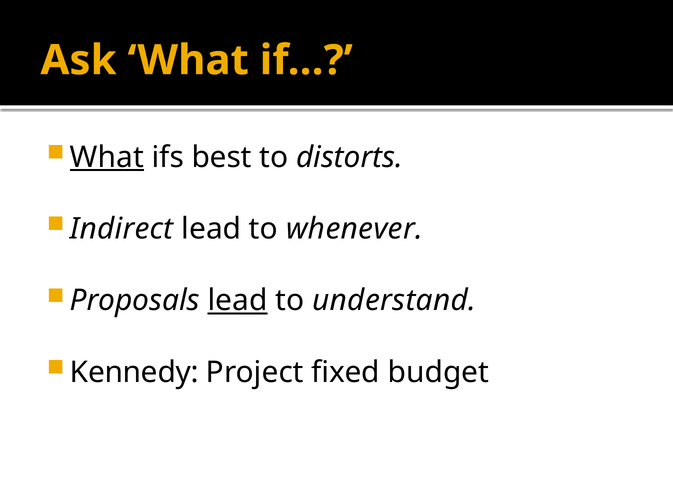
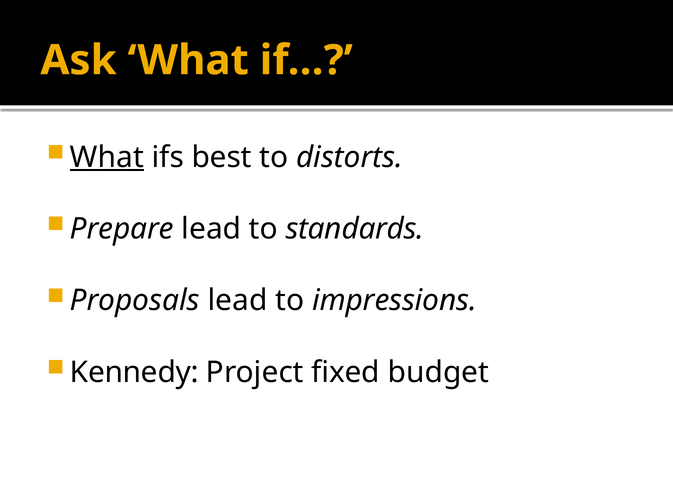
Indirect: Indirect -> Prepare (122, 229)
whenever: whenever -> standards (355, 229)
lead underline: present -> none (238, 301)
understand: understand -> impressions (394, 301)
